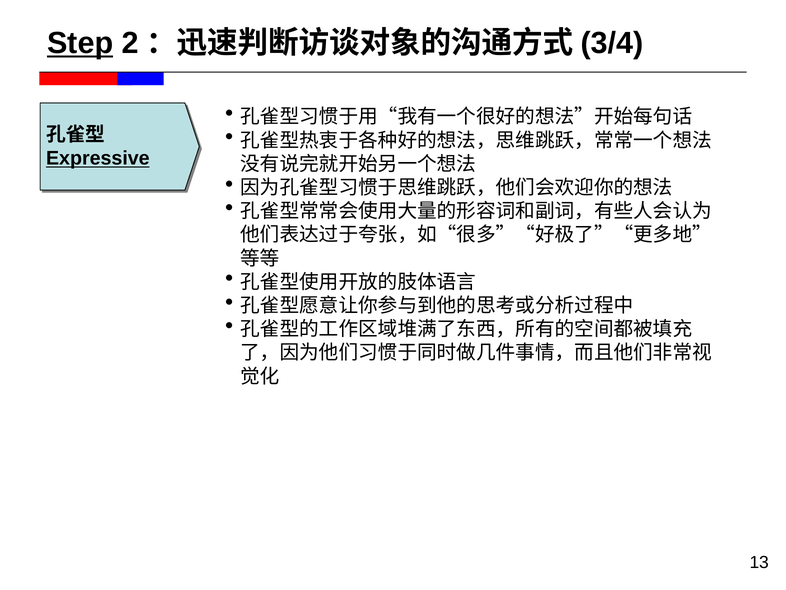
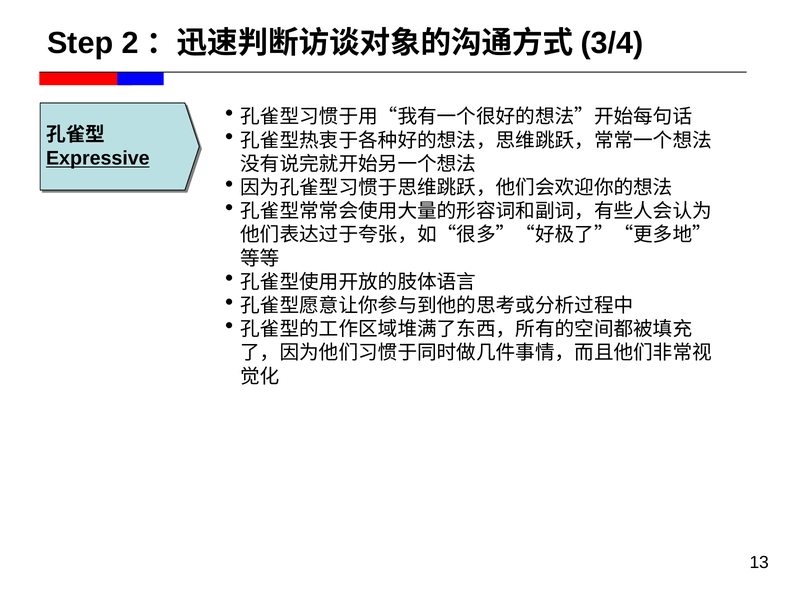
Step underline: present -> none (80, 43)
